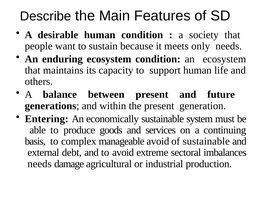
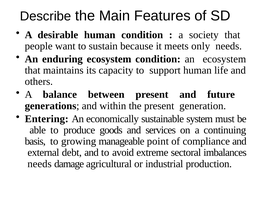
complex: complex -> growing (79, 142)
manageable avoid: avoid -> point (158, 142)
of sustainable: sustainable -> compliance (206, 142)
